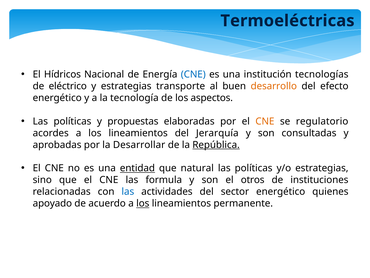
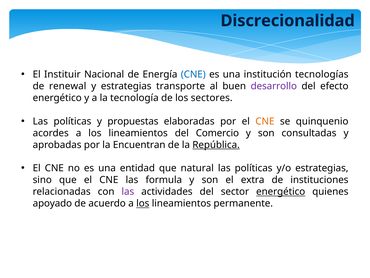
Termoeléctricas: Termoeléctricas -> Discrecionalidad (288, 21)
Hídricos: Hídricos -> Instituir (62, 74)
eléctrico: eléctrico -> renewal (68, 86)
desarrollo colour: orange -> purple (274, 86)
aspectos: aspectos -> sectores (212, 98)
regulatorio: regulatorio -> quinquenio (322, 121)
Jerarquía: Jerarquía -> Comercio (217, 133)
Desarrollar: Desarrollar -> Encuentran (139, 145)
entidad underline: present -> none (137, 168)
otros: otros -> extra (253, 180)
las colour: blue -> purple (128, 191)
energético underline: none -> present (281, 191)
